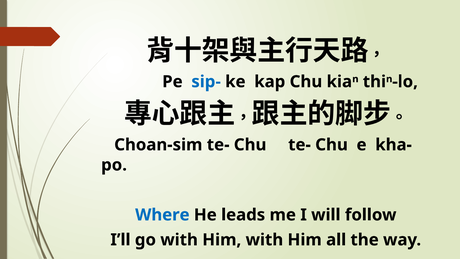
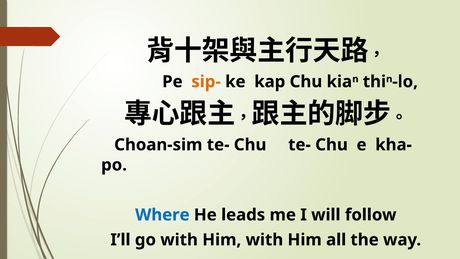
sip- colour: blue -> orange (206, 82)
